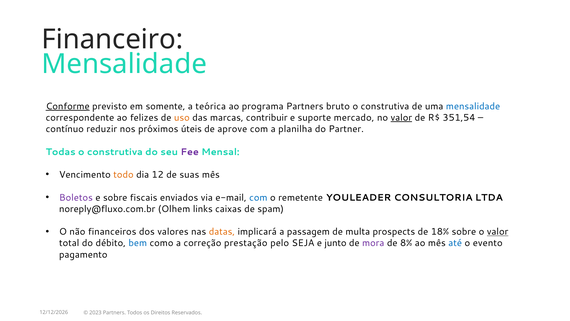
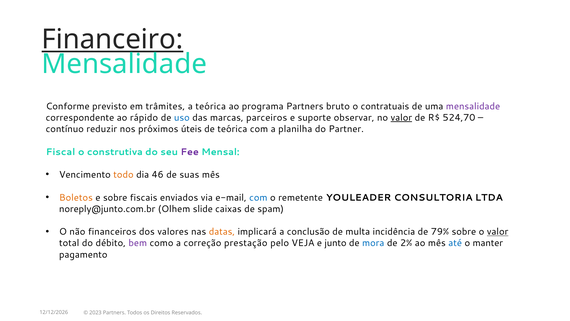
Financeiro underline: none -> present (112, 39)
Conforme underline: present -> none (68, 106)
somente: somente -> trâmites (165, 106)
construtiva: construtiva -> contratuais (385, 106)
mensalidade colour: blue -> purple (473, 106)
felizes: felizes -> rápido (144, 118)
uso colour: orange -> blue (182, 118)
contribuir: contribuir -> parceiros (267, 118)
mercado: mercado -> observar (354, 118)
351,54: 351,54 -> 524,70 (459, 118)
de aprove: aprove -> teórica (232, 129)
Todas: Todas -> Fiscal (61, 152)
12: 12 -> 46 (158, 175)
Boletos colour: purple -> orange (76, 197)
noreply@fluxo.com.br: noreply@fluxo.com.br -> noreply@junto.com.br (107, 209)
links: links -> slide (203, 209)
passagem: passagem -> conclusão (308, 232)
prospects: prospects -> incidência (394, 232)
18%: 18% -> 79% (440, 232)
bem colour: blue -> purple (138, 243)
SEJA: SEJA -> VEJA (303, 243)
mora colour: purple -> blue (373, 243)
8%: 8% -> 2% (406, 243)
evento: evento -> manter (488, 243)
